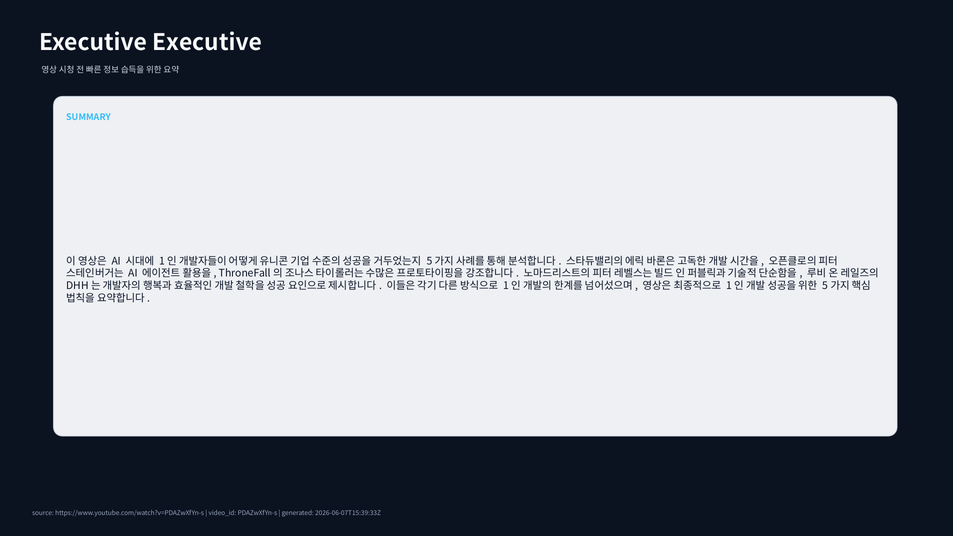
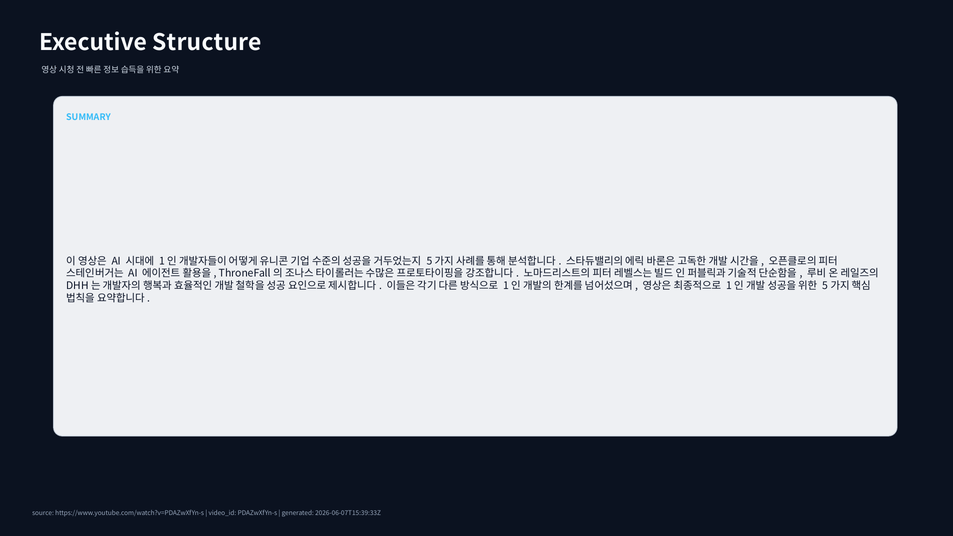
Executive Executive: Executive -> Structure (207, 43)
